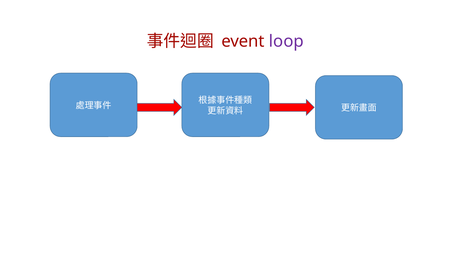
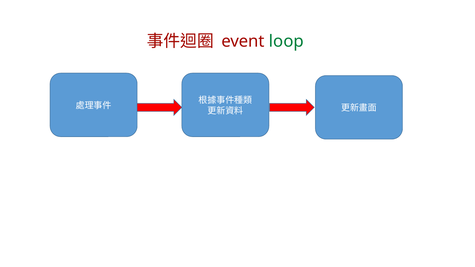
loop colour: purple -> green (286, 41)
